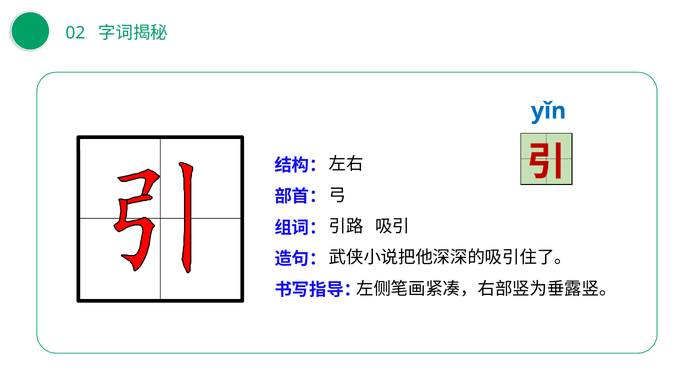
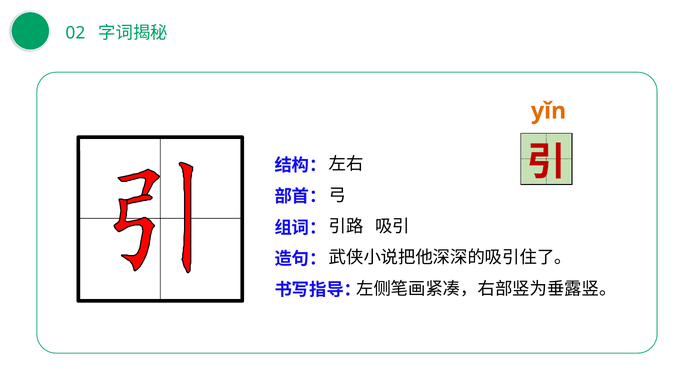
yǐn colour: blue -> orange (549, 111)
